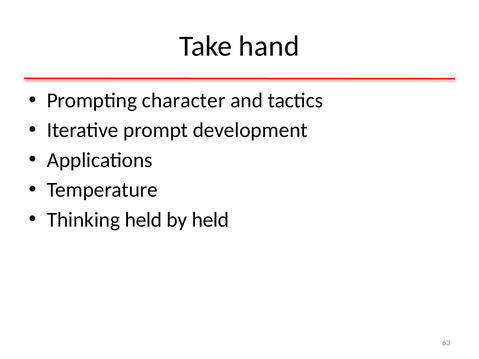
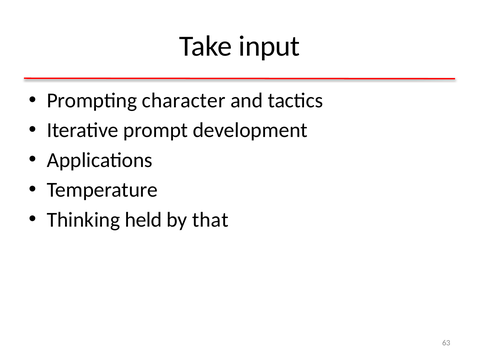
hand: hand -> input (269, 46)
by held: held -> that (210, 220)
